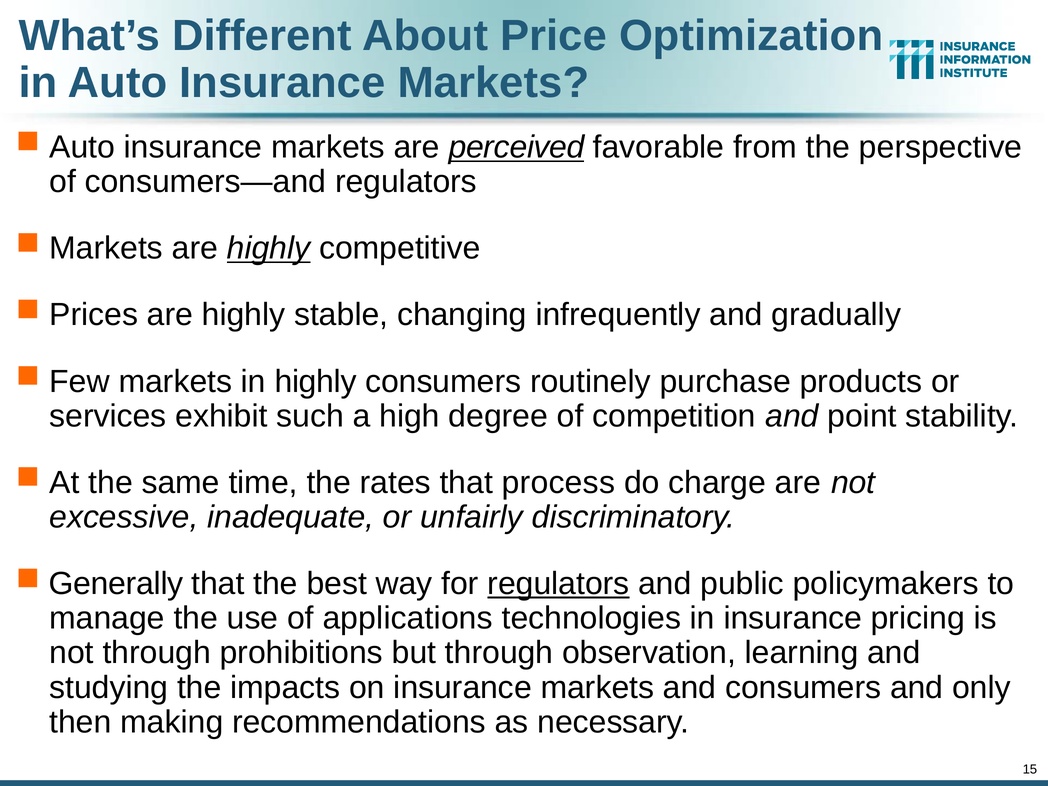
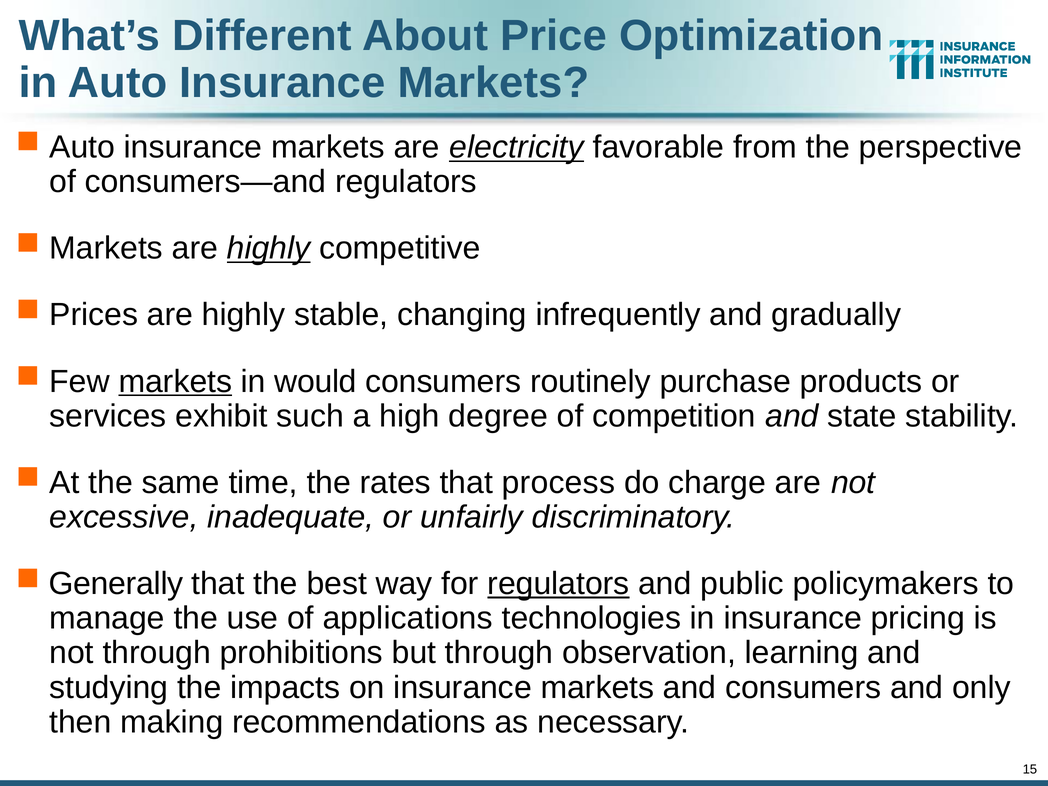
perceived: perceived -> electricity (516, 147)
markets underline: none -> present (175, 381)
in highly: highly -> would (316, 381)
point: point -> state (862, 416)
